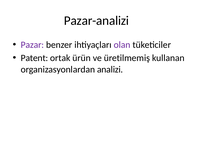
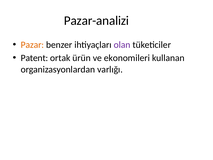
Pazar colour: purple -> orange (32, 45)
üretilmemiş: üretilmemiş -> ekonomileri (127, 58)
analizi: analizi -> varlığı (110, 69)
